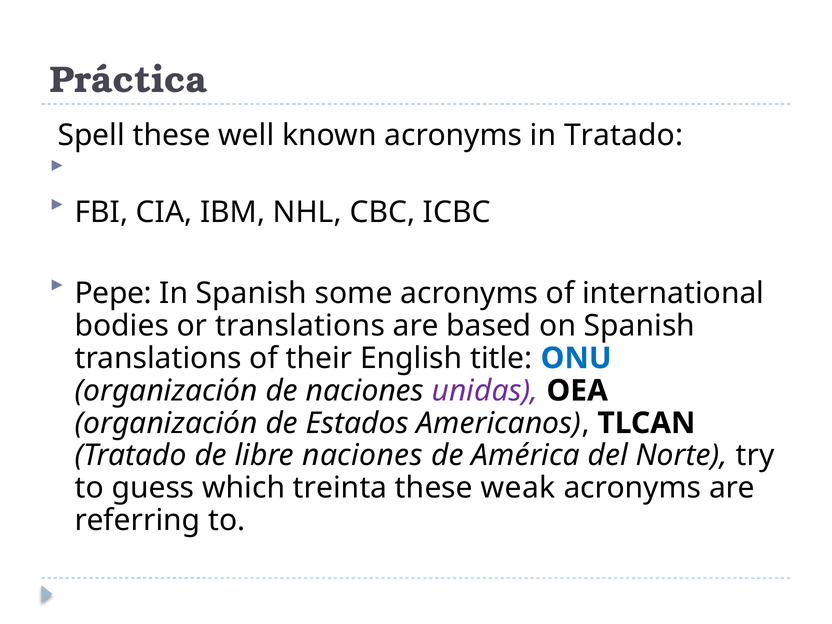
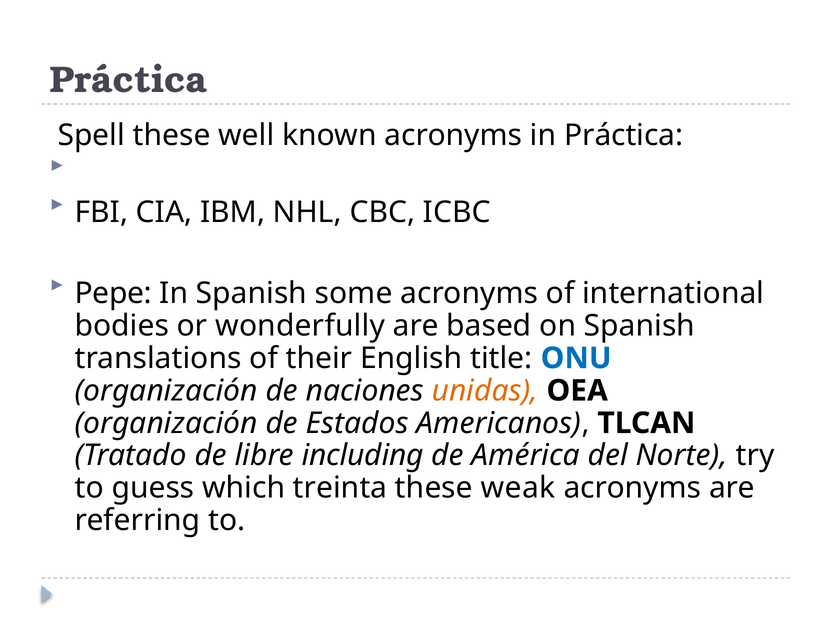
in Tratado: Tratado -> Práctica (624, 135)
or translations: translations -> wonderfully (300, 326)
unidas colour: purple -> orange (485, 391)
libre naciones: naciones -> including (363, 456)
